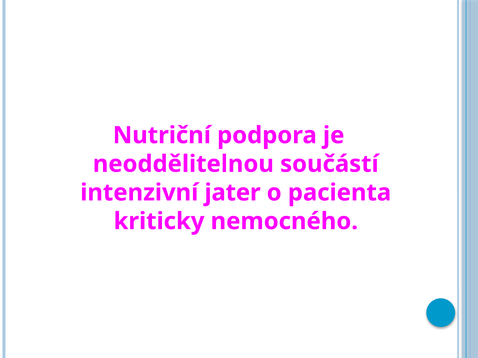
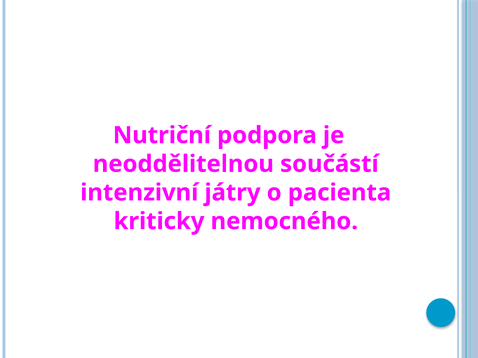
jater: jater -> játry (233, 193)
